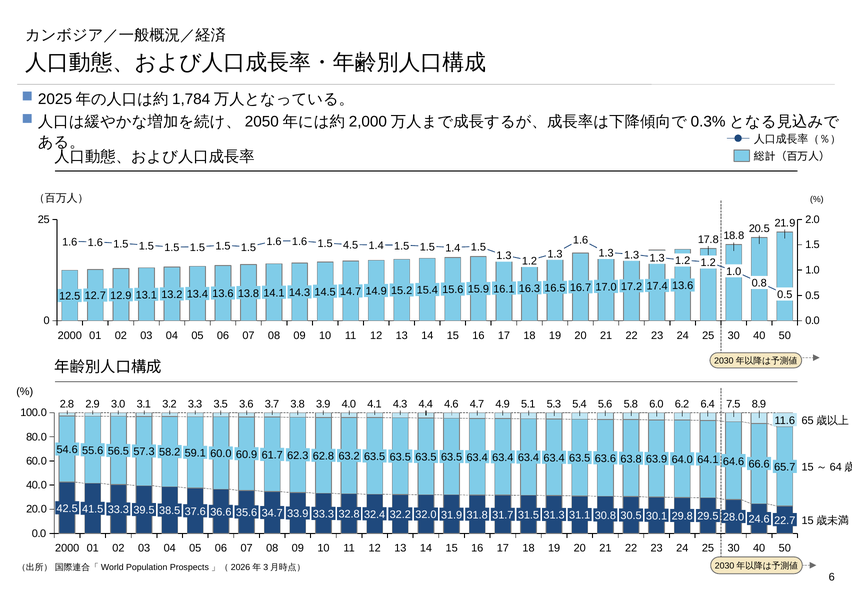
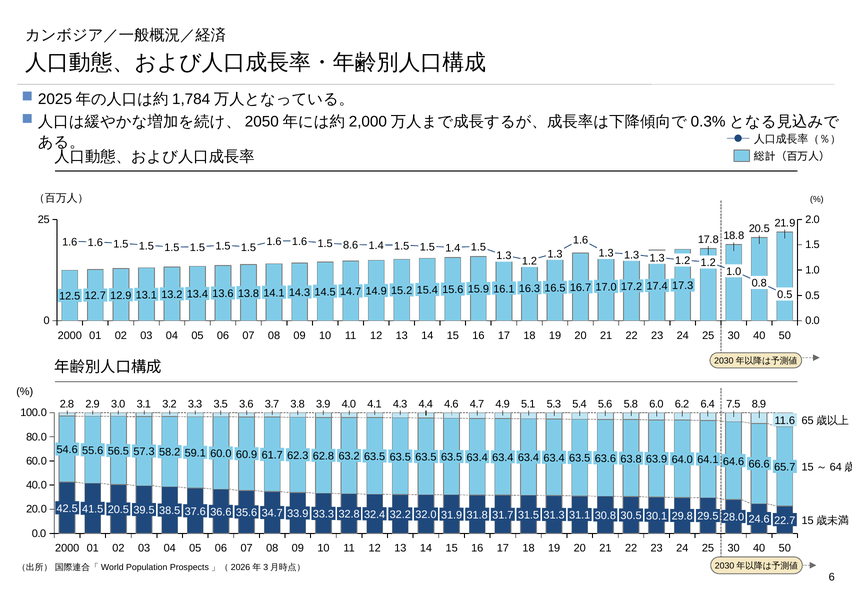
4.5: 4.5 -> 8.6 (351, 245)
13.6: 13.6 -> 17.3 (683, 286)
33.3: 33.3 -> 20.5 (118, 510)
